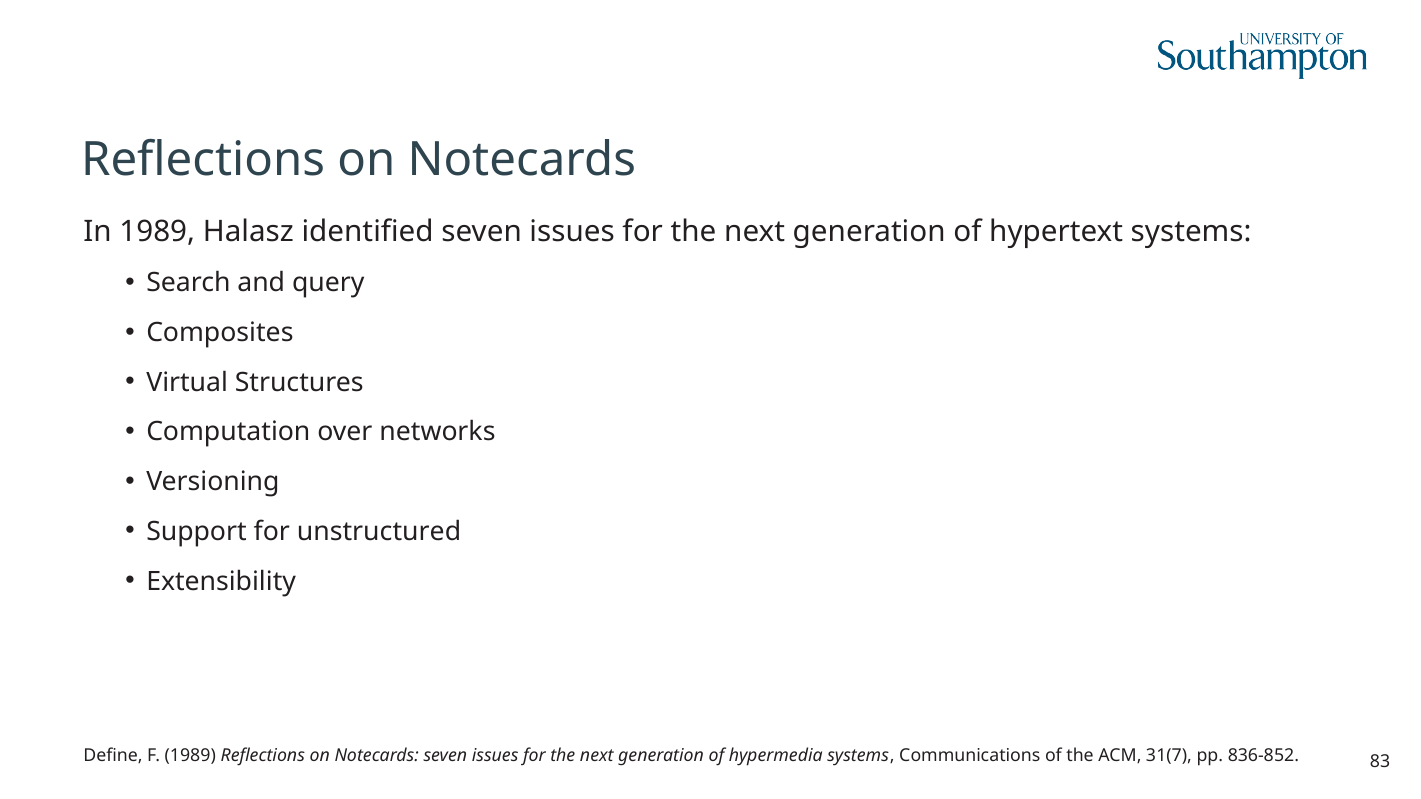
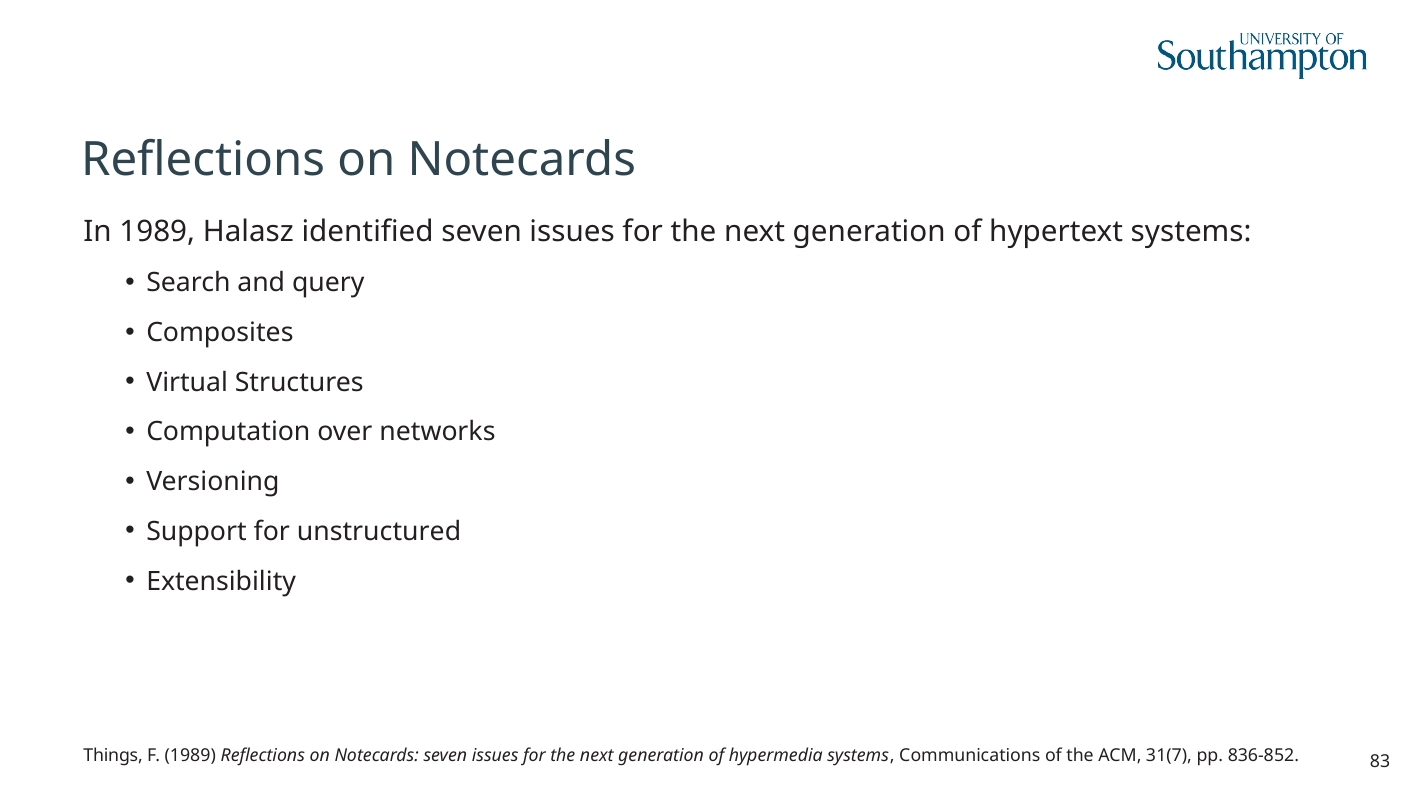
Define: Define -> Things (113, 756)
